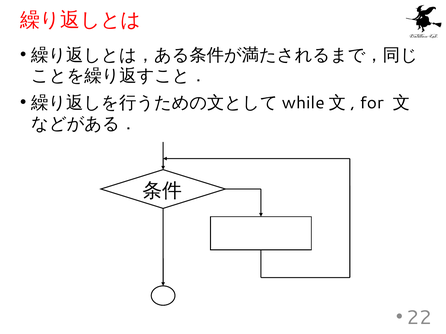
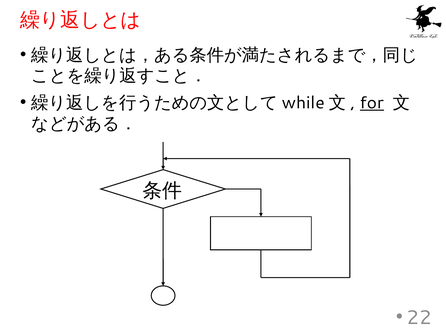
for underline: none -> present (372, 103)
